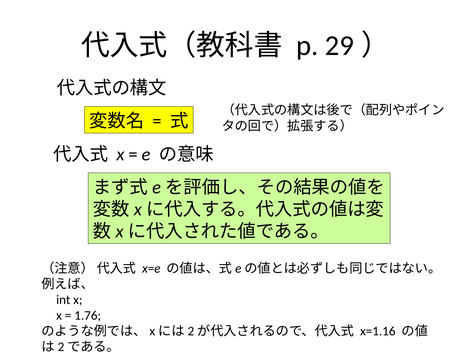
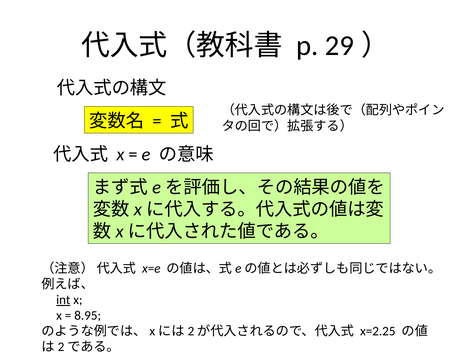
int underline: none -> present (63, 300)
1.76: 1.76 -> 8.95 (88, 316)
x=1.16: x=1.16 -> x=2.25 (378, 331)
